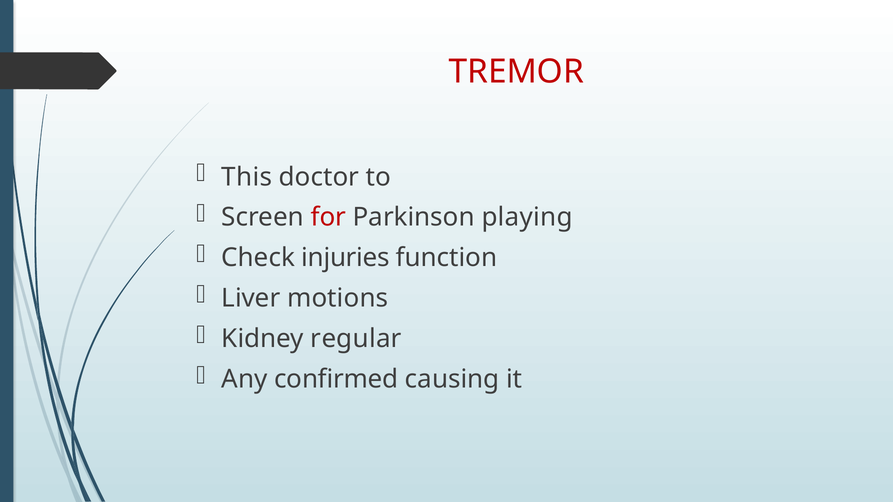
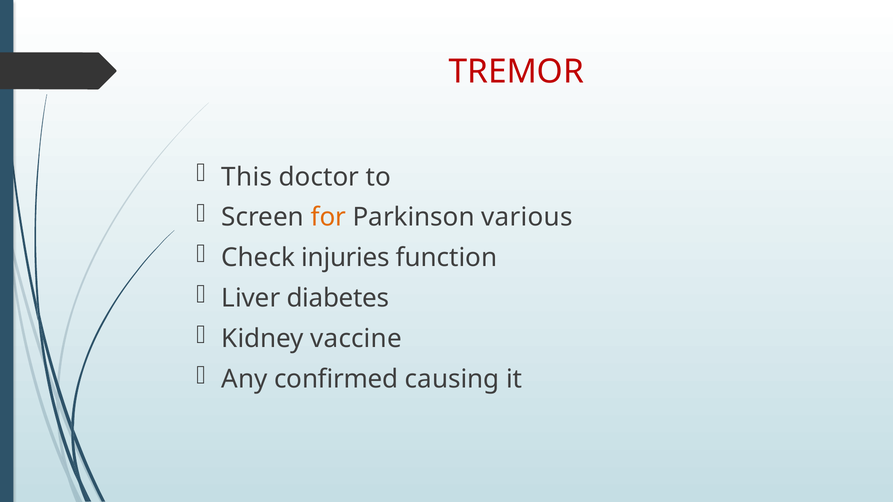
for colour: red -> orange (328, 218)
playing: playing -> various (527, 218)
motions: motions -> diabetes (338, 299)
regular: regular -> vaccine (356, 339)
